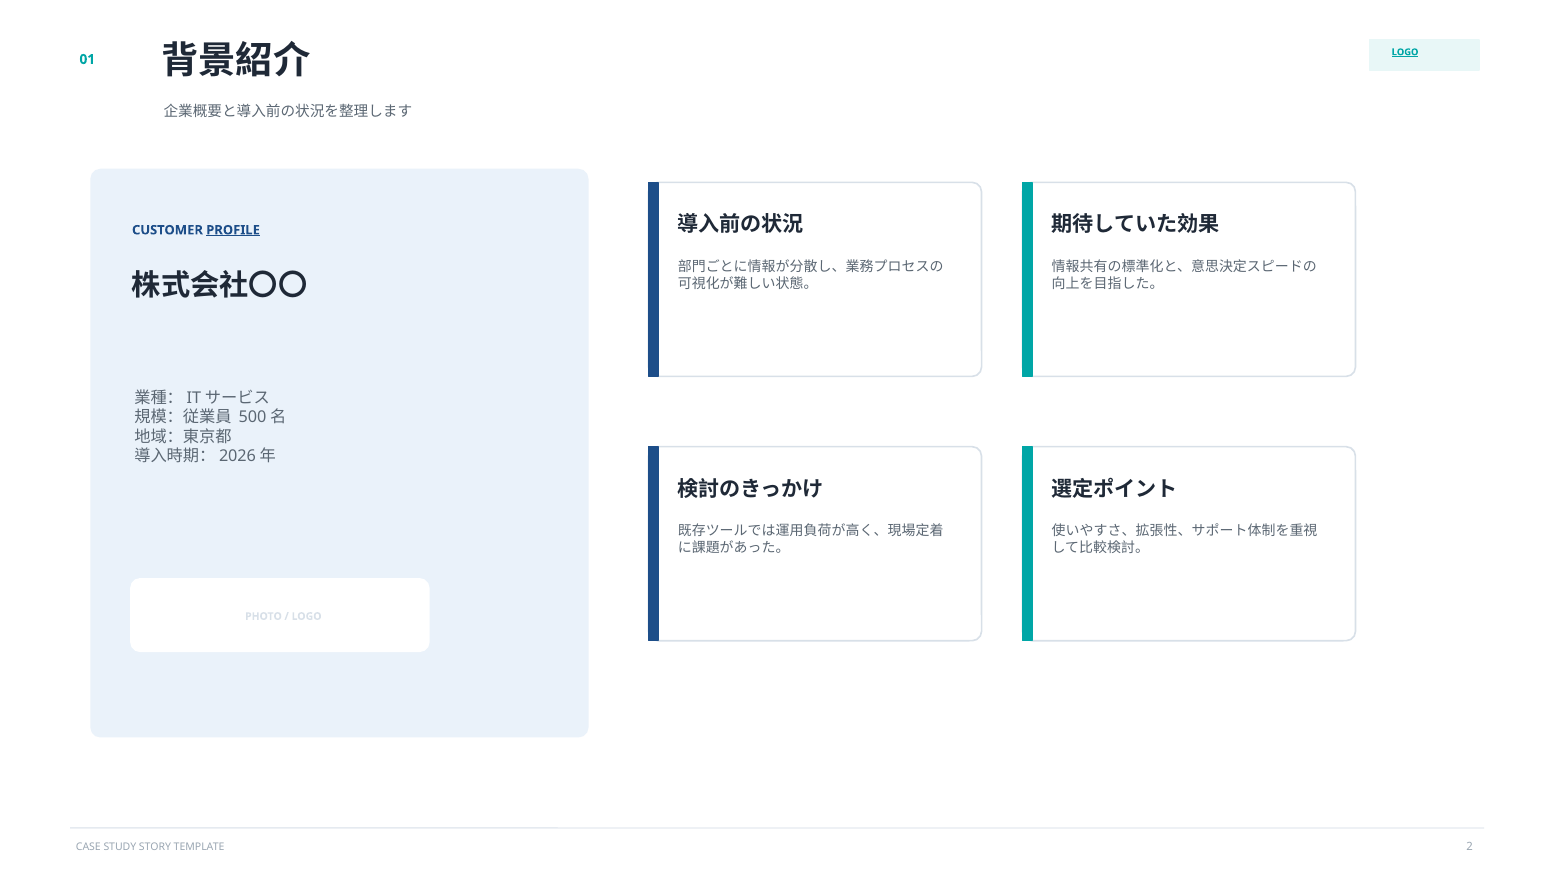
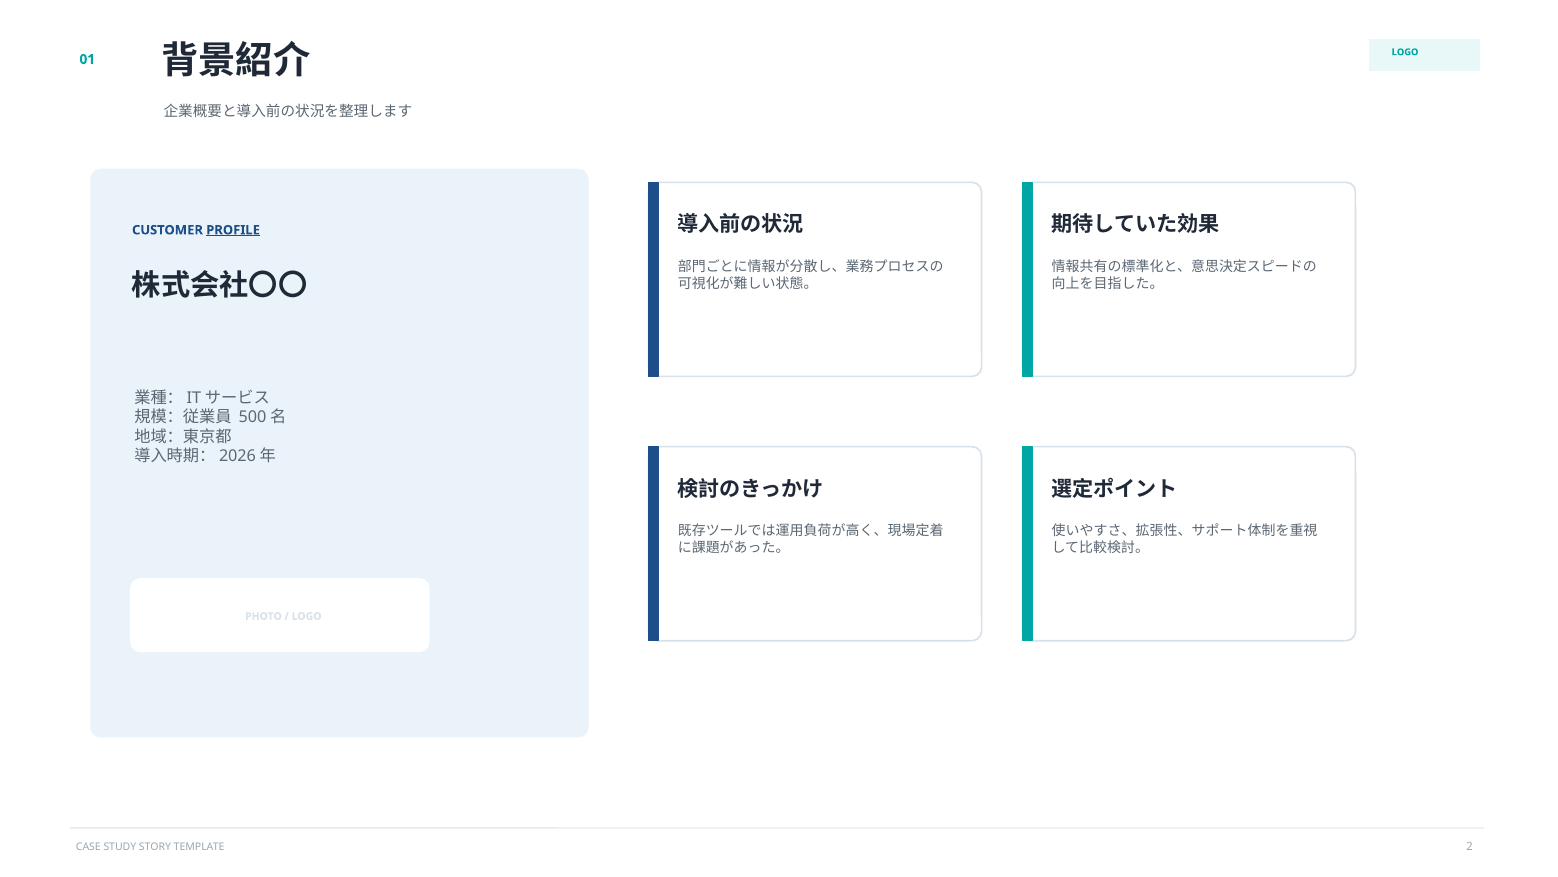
LOGO underline: present -> none (1405, 52)
